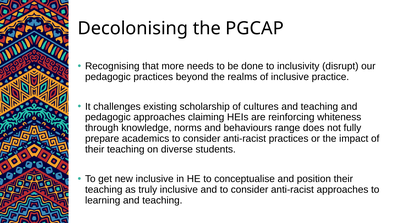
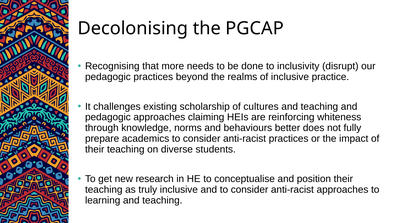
range: range -> better (287, 128)
new inclusive: inclusive -> research (155, 179)
